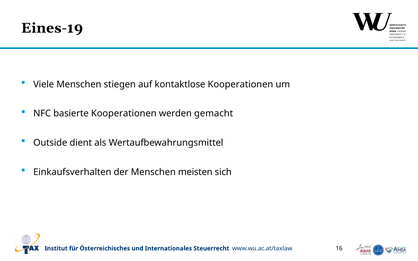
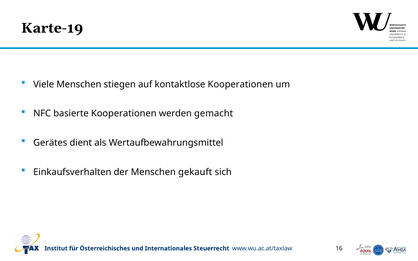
Eines-19: Eines-19 -> Karte-19 (52, 28)
Outside: Outside -> Gerätes (50, 143)
meisten: meisten -> gekauft (195, 172)
